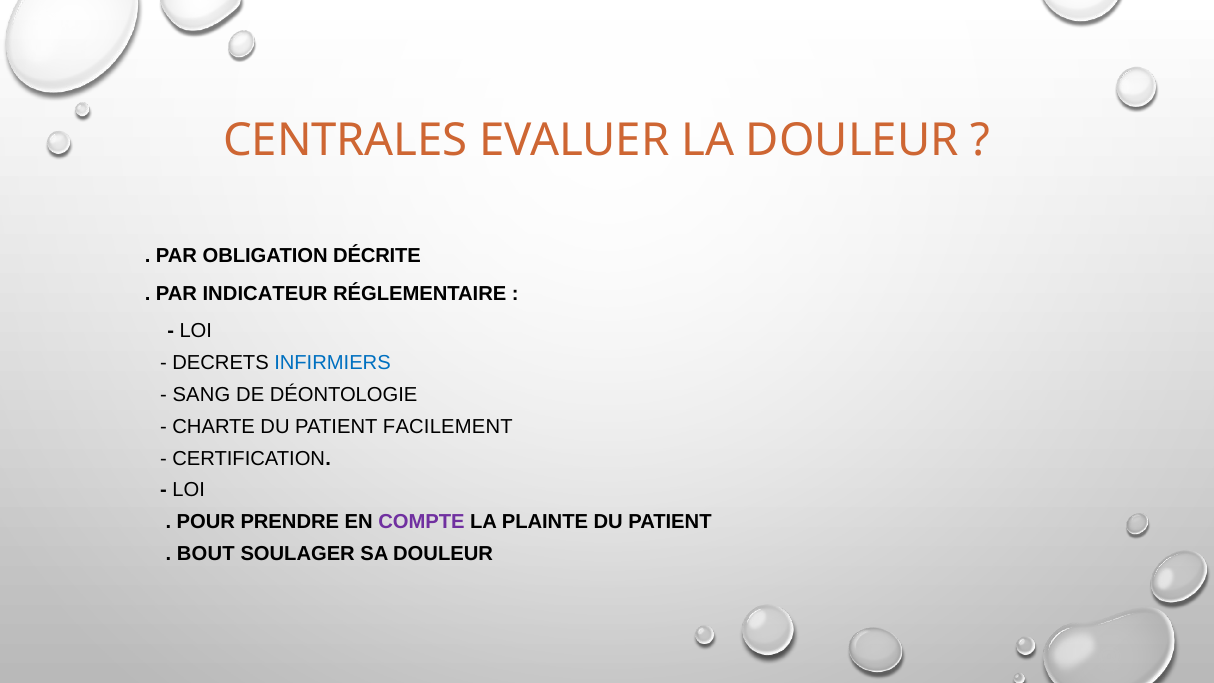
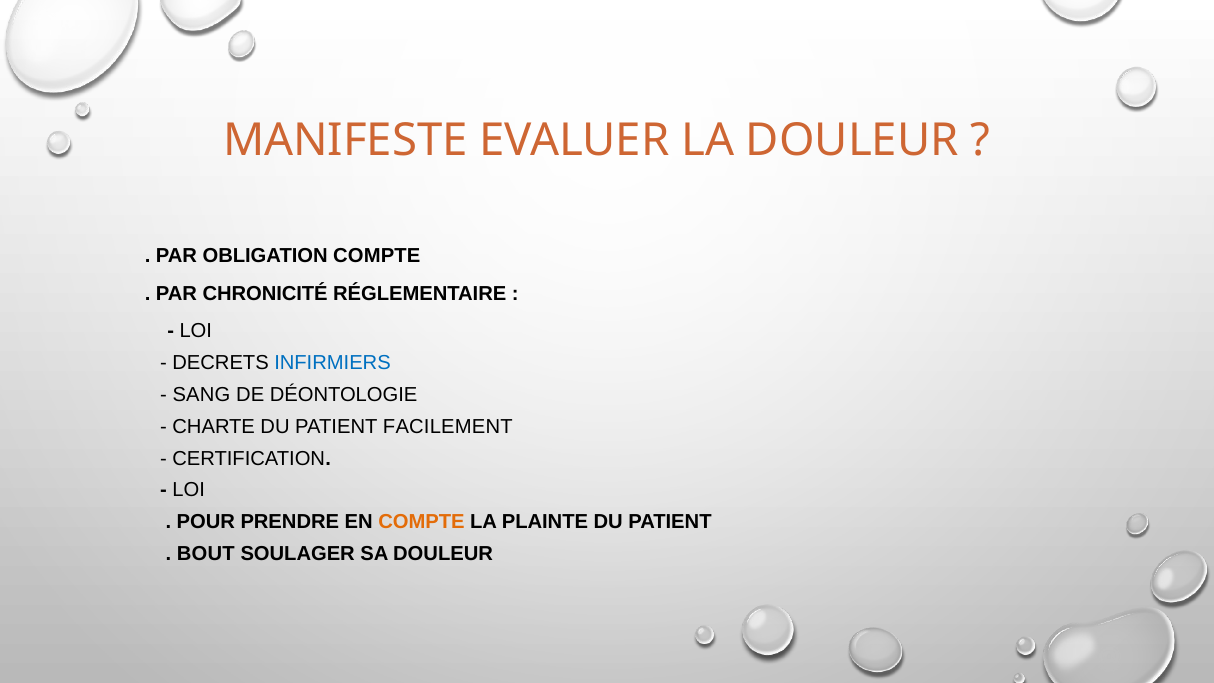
CENTRALES: CENTRALES -> MANIFESTE (345, 141)
OBLIGATION DÉCRITE: DÉCRITE -> COMPTE (377, 256)
INDICATEUR: INDICATEUR -> CHRONICITÉ (265, 293)
COMPTE colour: purple -> orange (421, 522)
